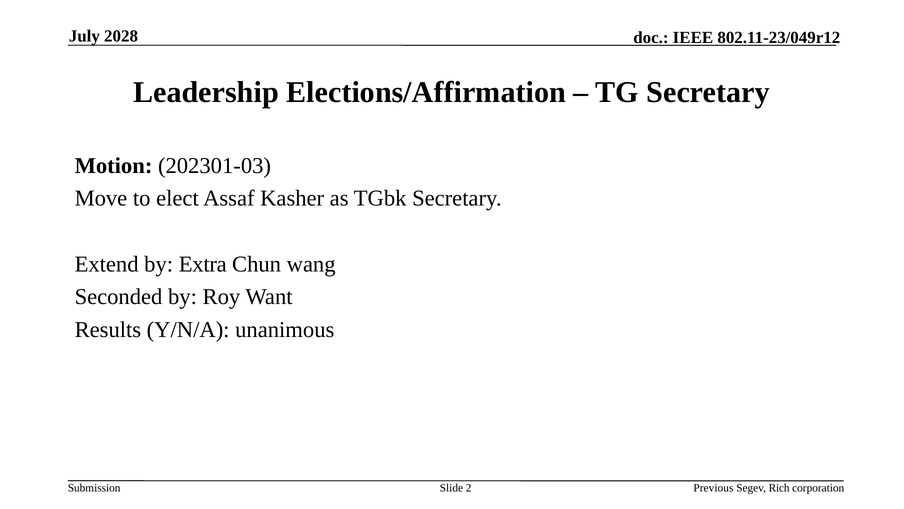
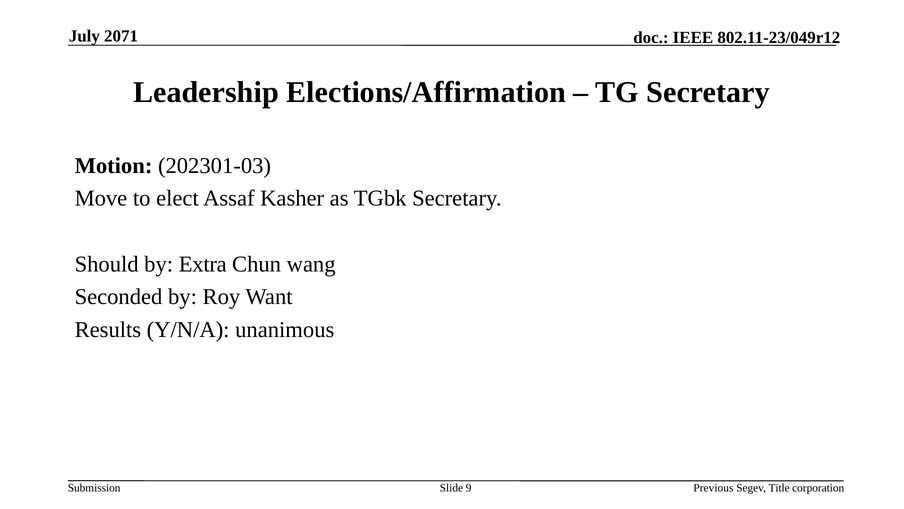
2028: 2028 -> 2071 (121, 36)
Extend: Extend -> Should (107, 264)
2: 2 -> 9 (469, 488)
Rich: Rich -> Title (779, 488)
